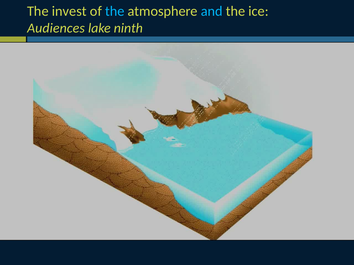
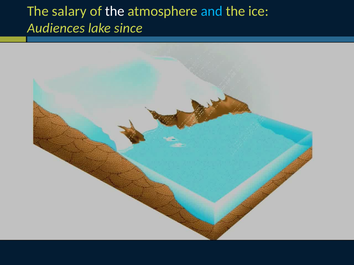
invest: invest -> salary (69, 11)
the colour: light blue -> white (115, 11)
ninth: ninth -> since (128, 28)
